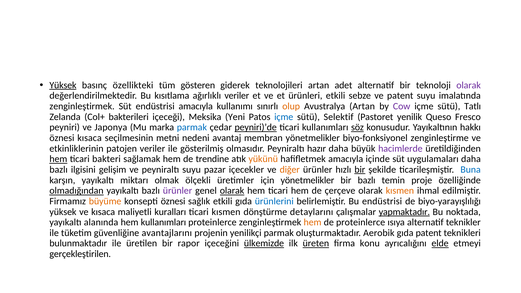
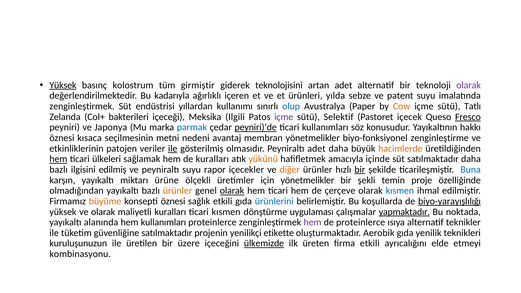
özellikteki: özellikteki -> kolostrum (133, 85)
gösteren: gösteren -> girmiştir (198, 85)
teknolojileri: teknolojileri -> teknolojisini (279, 85)
kısıtlama: kısıtlama -> kadarıyla (172, 96)
ağırlıklı veriler: veriler -> içeren (237, 96)
ürünleri etkili: etkili -> yılda (335, 96)
endüstrisi amacıyla: amacıyla -> yıllardan (196, 106)
olup colour: orange -> blue (291, 106)
Avustralya Artan: Artan -> Paper (362, 106)
Cow colour: purple -> orange (402, 106)
Yeni: Yeni -> Ilgili (235, 117)
içme colour: blue -> purple (284, 117)
yenilik: yenilik -> içecek (409, 117)
Fresco underline: none -> present (468, 117)
söz underline: present -> none (357, 127)
ile underline: none -> present (173, 149)
Peyniraltı hazır: hazır -> adet (316, 149)
hacimlerde colour: purple -> orange (400, 149)
bakteri: bakteri -> ülkeleri (107, 159)
de trendine: trendine -> kuralları (212, 159)
süt uygulamaları: uygulamaları -> satılmaktadır (433, 159)
gelişim: gelişim -> edilmiş (113, 170)
pazar: pazar -> rapor (215, 170)
olmak: olmak -> ürüne (167, 180)
bir bazlı: bazlı -> şekli (367, 180)
olmadığından underline: present -> none (77, 191)
ürünler colour: purple -> orange (178, 191)
kısmen colour: orange -> blue (400, 191)
Bu endüstrisi: endüstrisi -> koşullarda (382, 201)
biyo-yarayışlılığı underline: none -> present (449, 201)
ve kısaca: kısaca -> olarak (103, 212)
detaylarını: detaylarını -> uygulaması (312, 212)
hem colour: orange -> purple (313, 222)
güvenliğine avantajlarını: avantajlarını -> satılmaktadır (167, 233)
yenilikçi parmak: parmak -> etikette (279, 233)
gıda patent: patent -> yenilik (429, 233)
bulunmaktadır: bulunmaktadır -> kuruluşunuzun (78, 243)
rapor: rapor -> üzere (189, 243)
üreten underline: present -> none (316, 243)
firma konu: konu -> etkili (370, 243)
elde underline: present -> none (440, 243)
gerçekleştirilen: gerçekleştirilen -> kombinasyonu (80, 254)
